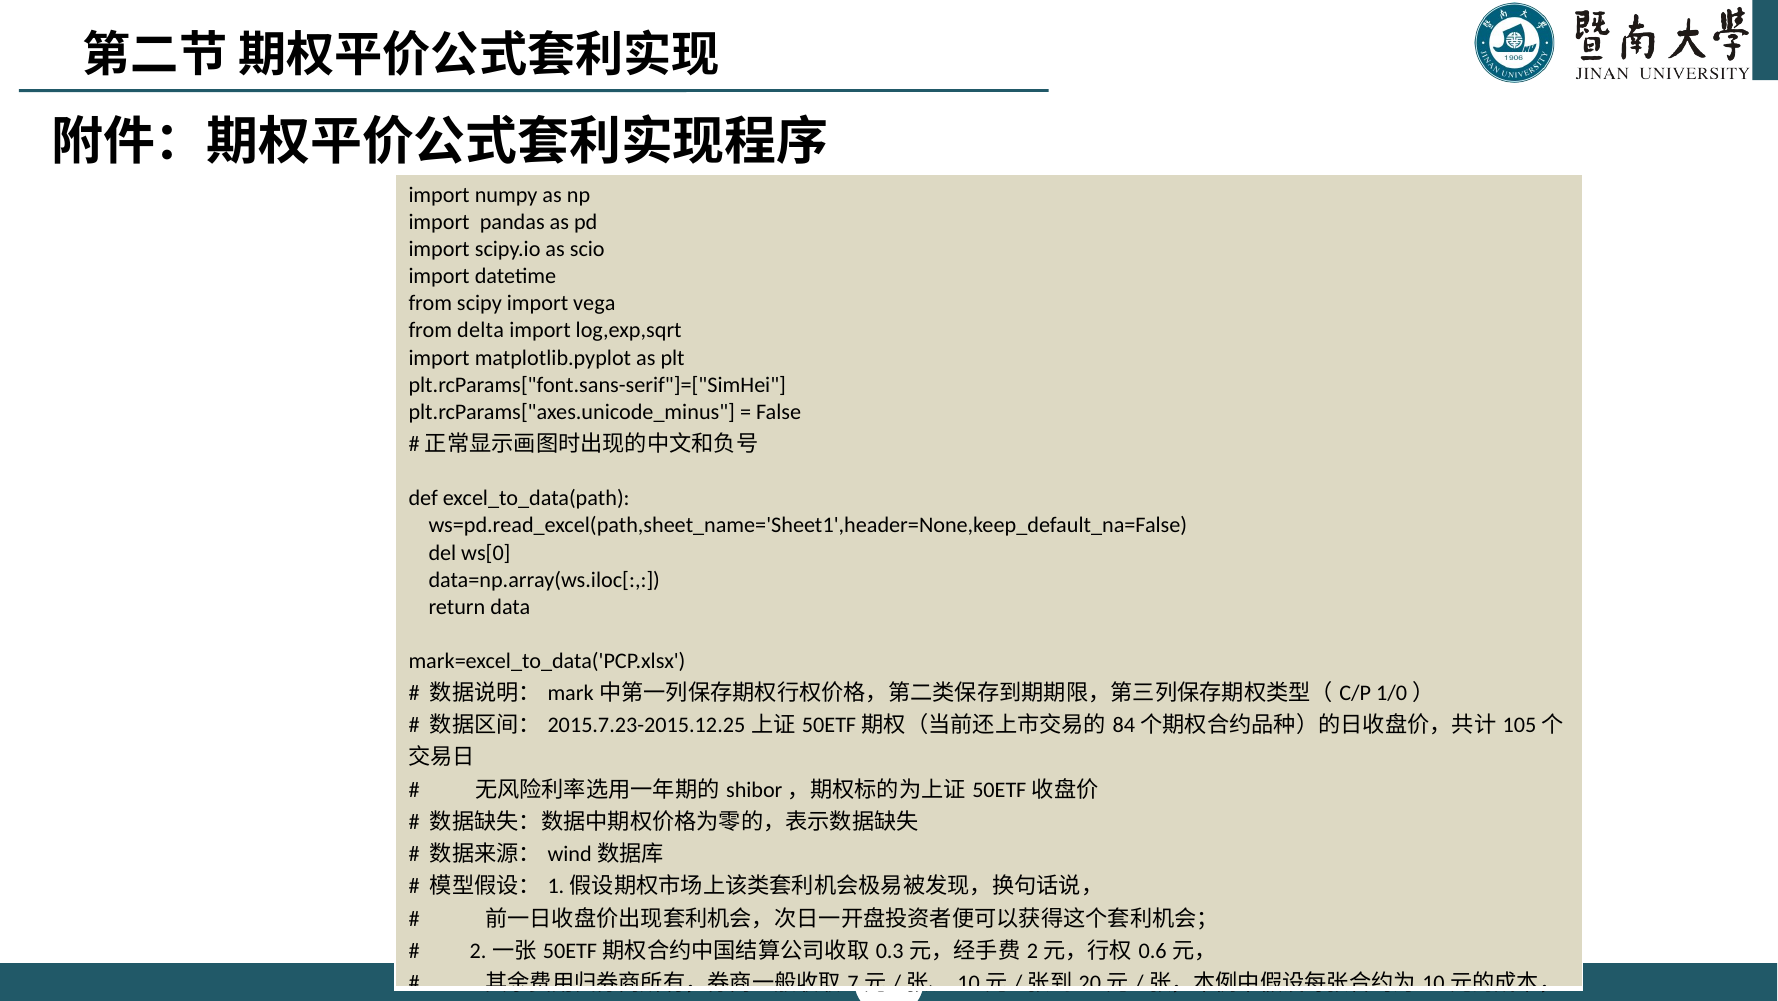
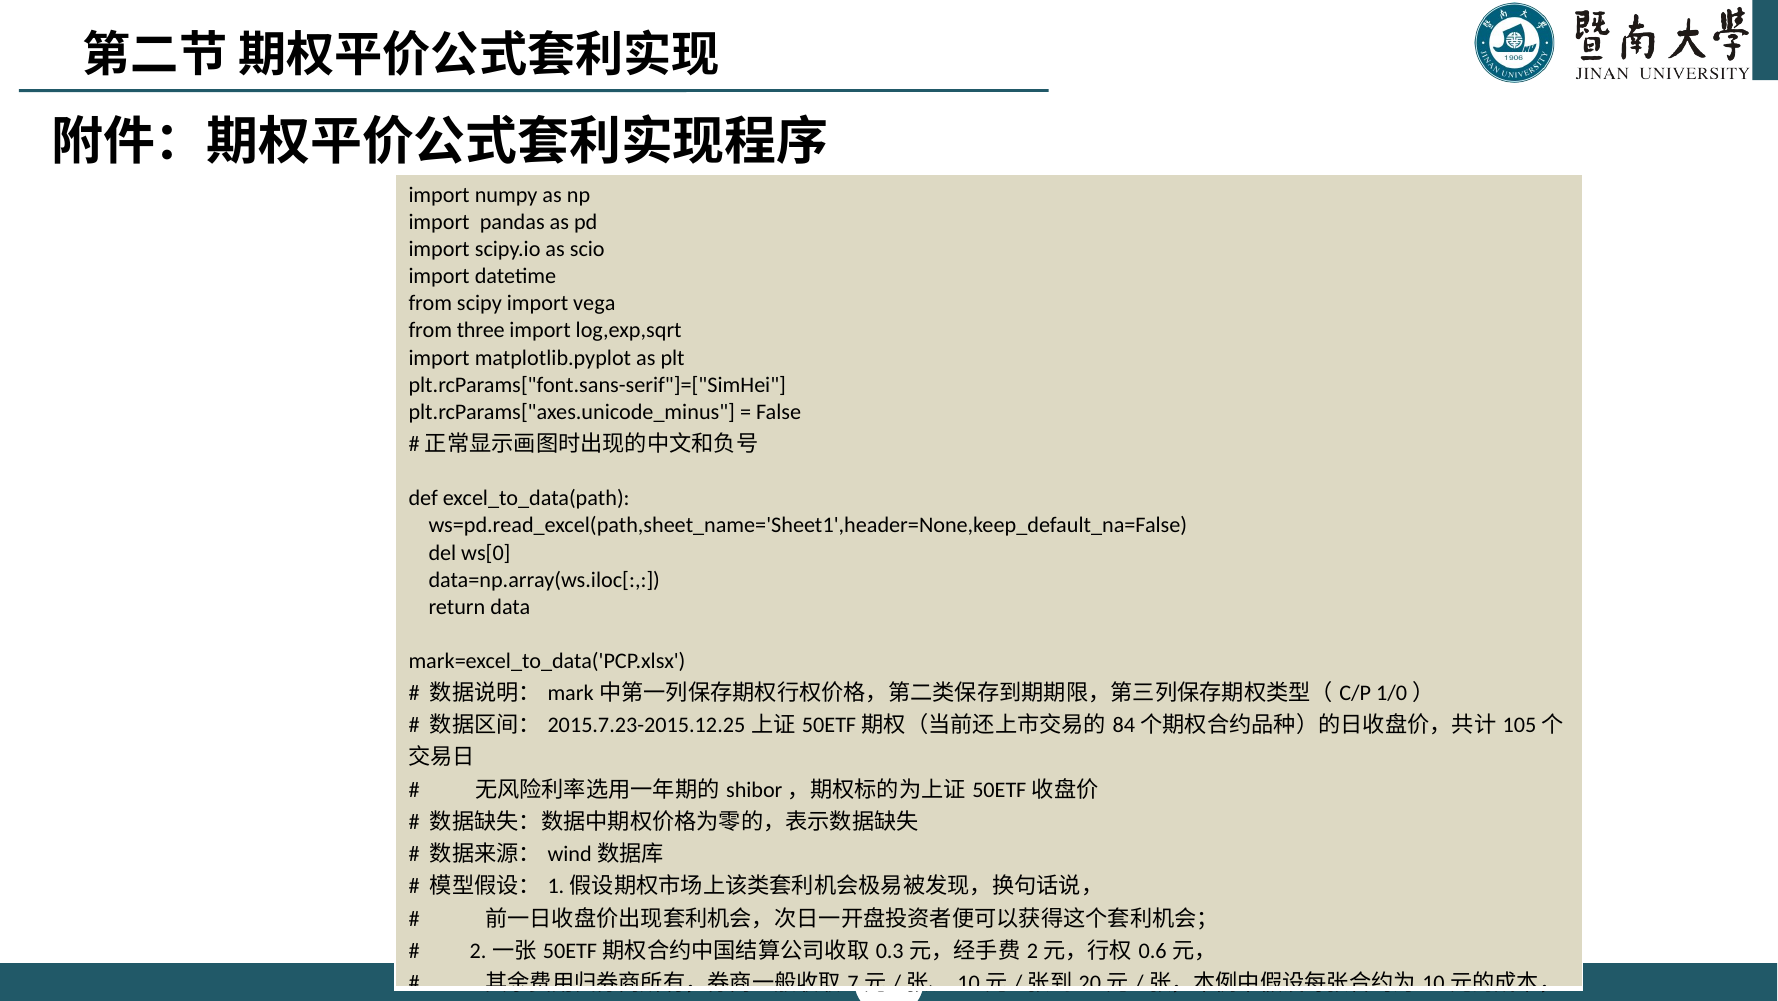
delta: delta -> three (481, 330)
